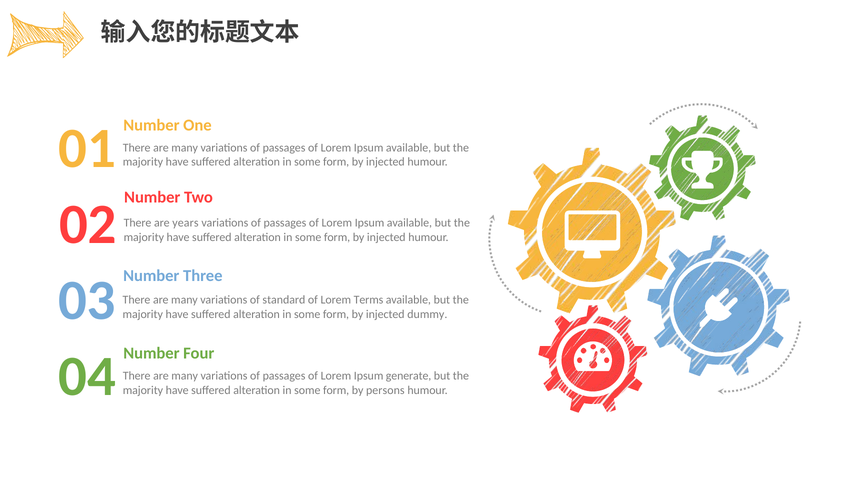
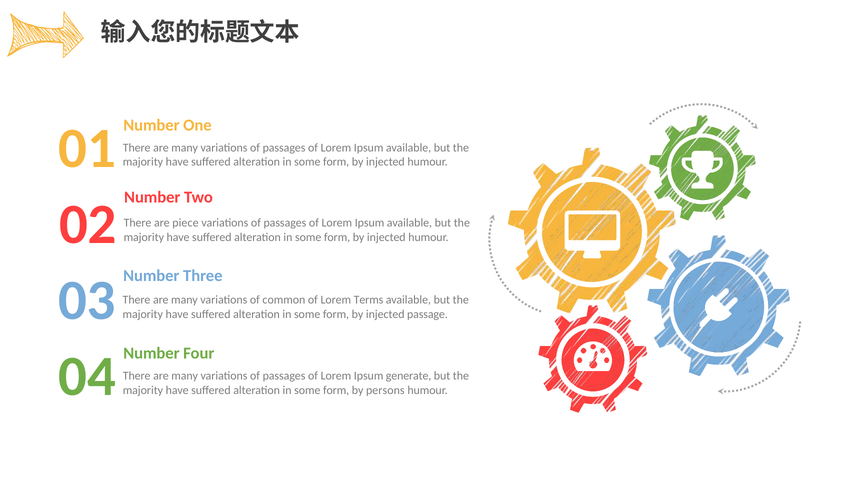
years: years -> piece (185, 223)
standard: standard -> common (284, 300)
dummy: dummy -> passage (427, 314)
